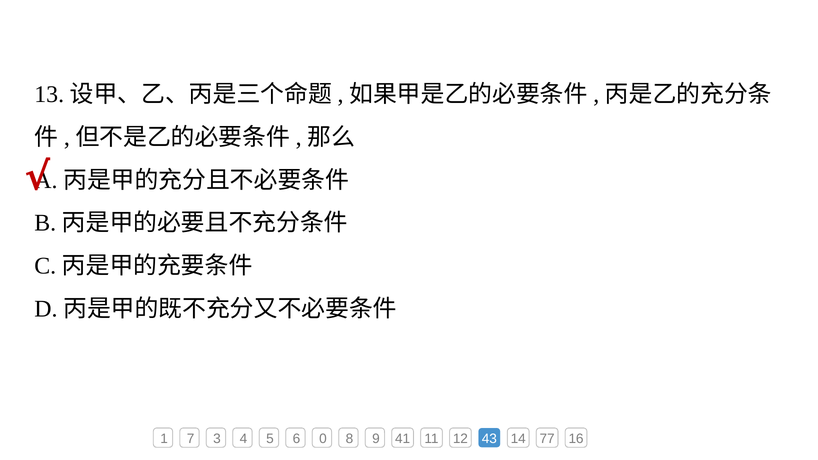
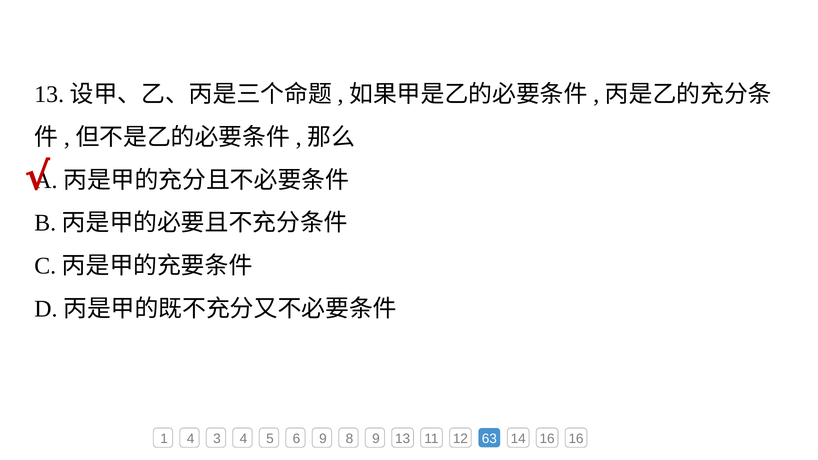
1 7: 7 -> 4 (191, 439)
6 0: 0 -> 9 (323, 439)
9 41: 41 -> 13 (403, 439)
43: 43 -> 63 (489, 439)
14 77: 77 -> 16 (547, 439)
